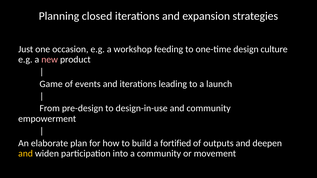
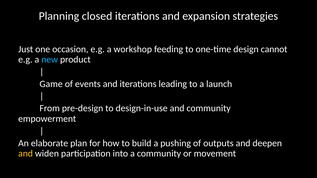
culture: culture -> cannot (274, 49)
new colour: pink -> light blue (50, 60)
fortified: fortified -> pushing (176, 143)
